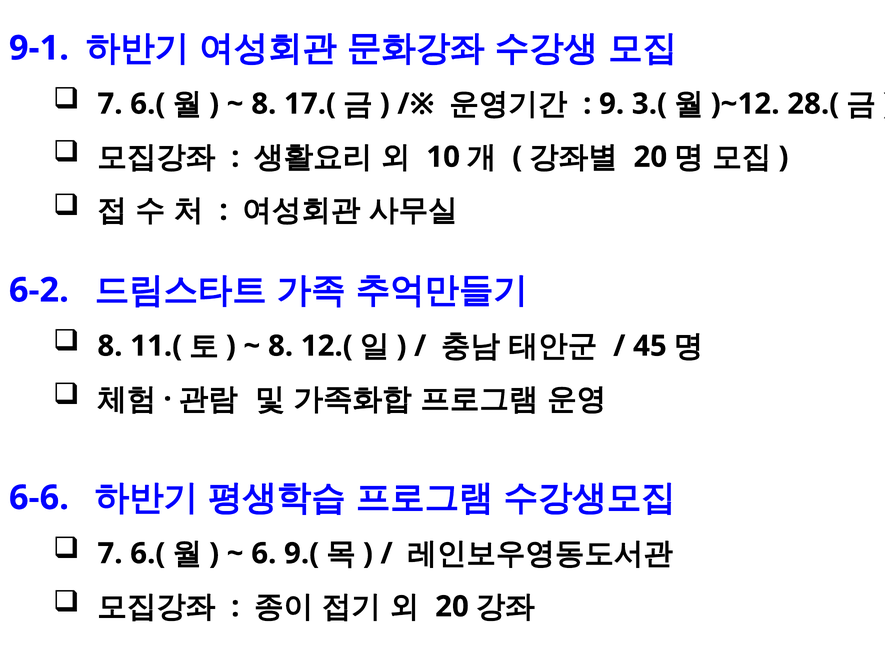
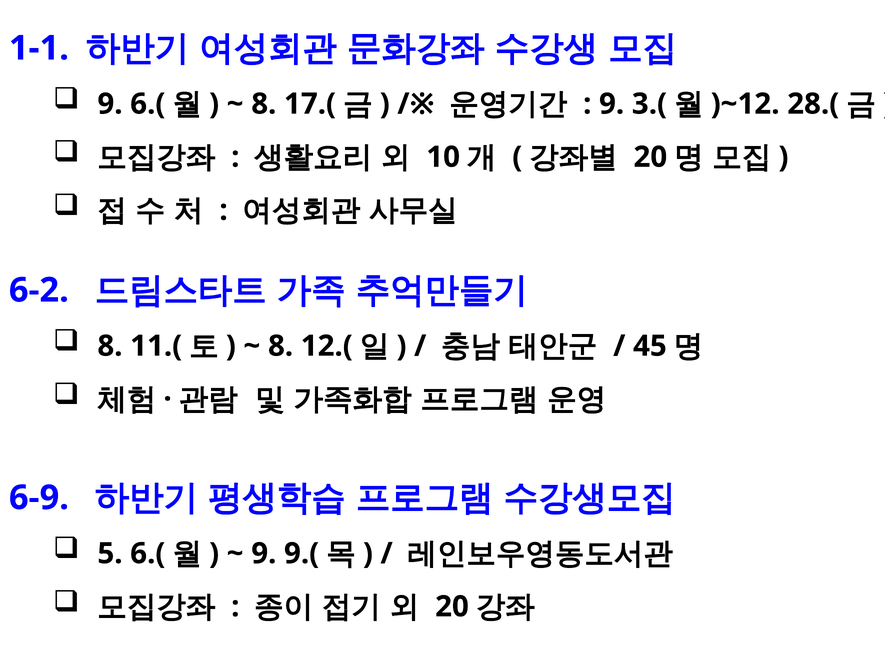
9-1: 9-1 -> 1-1 (39, 48)
7: 7 -> 9 (110, 104)
6-6: 6-6 -> 6-9 (39, 498)
7: 7 -> 5 (110, 553)
6: 6 -> 9 (264, 553)
